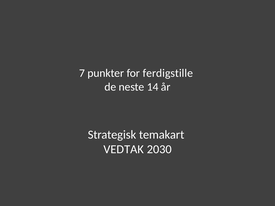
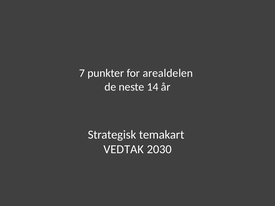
ferdigstille: ferdigstille -> arealdelen (168, 73)
